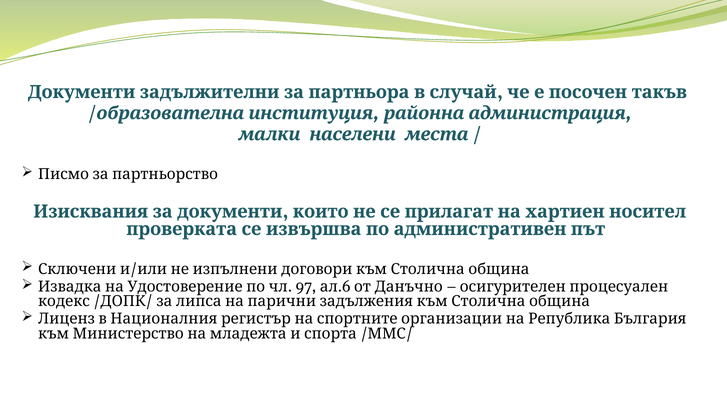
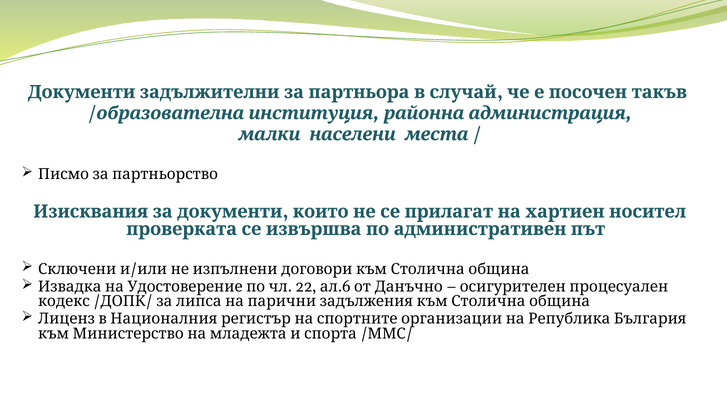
97: 97 -> 22 (306, 287)
